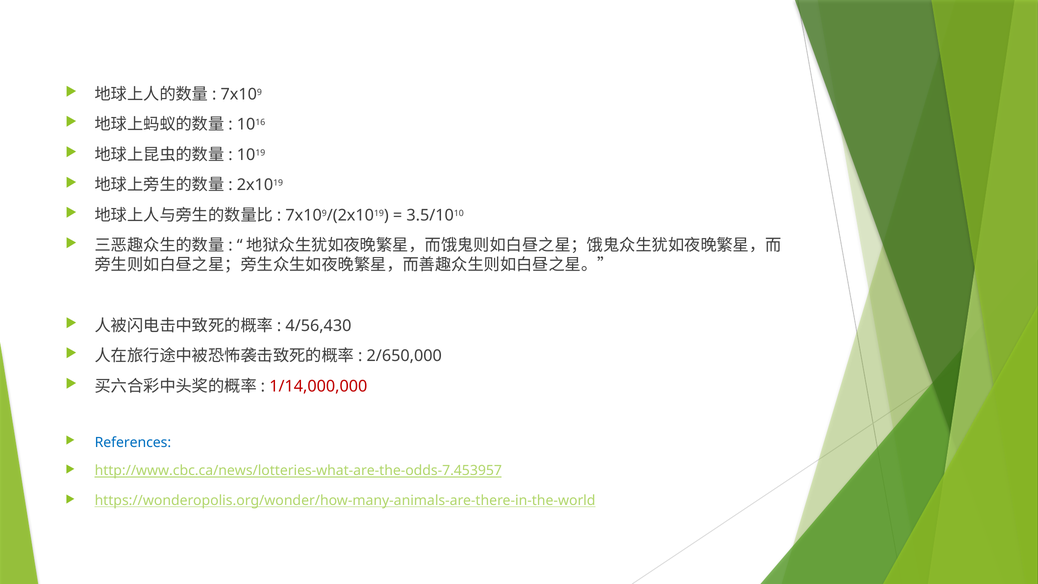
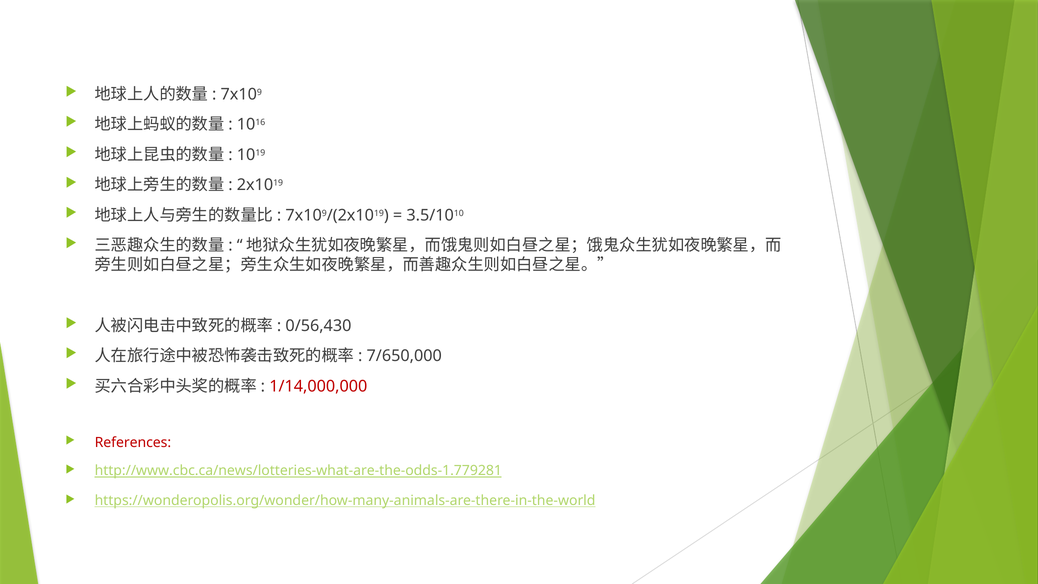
4/56,430: 4/56,430 -> 0/56,430 (318, 326)
2/650,000: 2/650,000 -> 7/650,000 (404, 356)
References colour: blue -> red (133, 443)
http://www.cbc.ca/news/lotteries-what-are-the-odds-7.453957: http://www.cbc.ca/news/lotteries-what-are-the-odds-7.453957 -> http://www.cbc.ca/news/lotteries-what-are-the-odds-1.779281 (298, 470)
